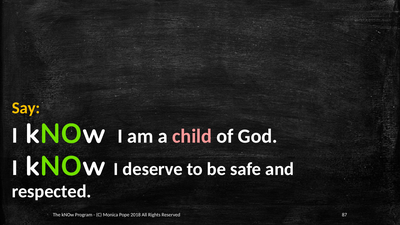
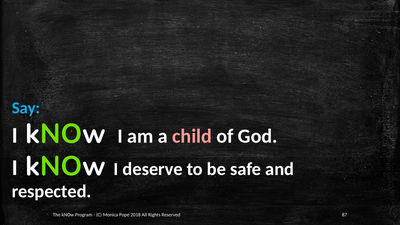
Say colour: yellow -> light blue (26, 108)
